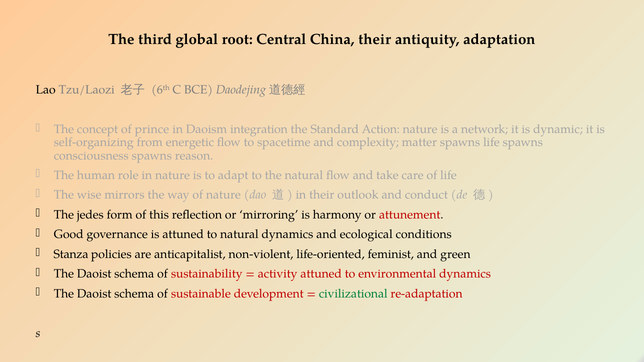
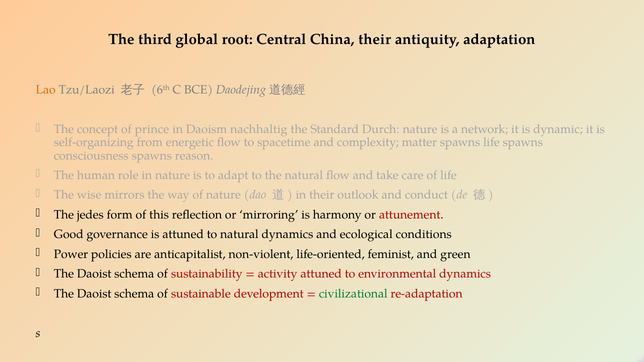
Lao colour: black -> orange (46, 90)
integration: integration -> nachhaltig (259, 130)
Action: Action -> Durch (381, 130)
Stanza: Stanza -> Power (71, 254)
